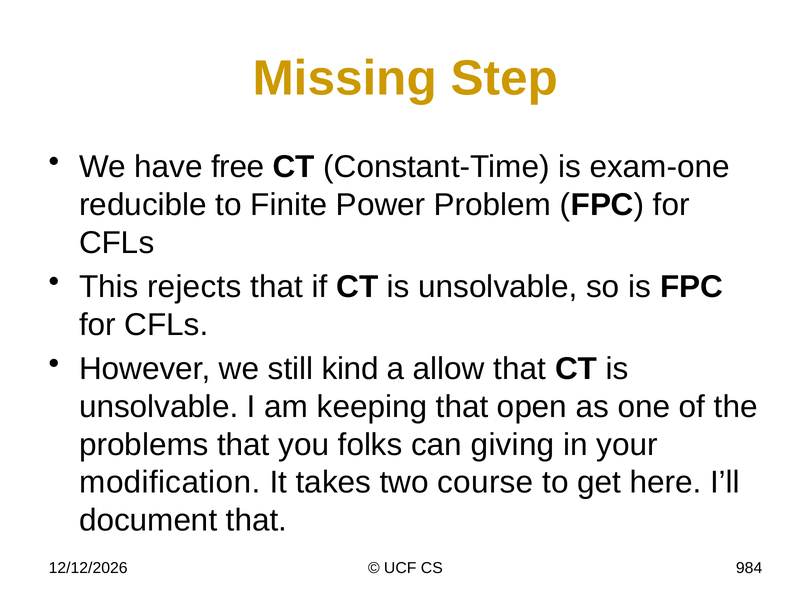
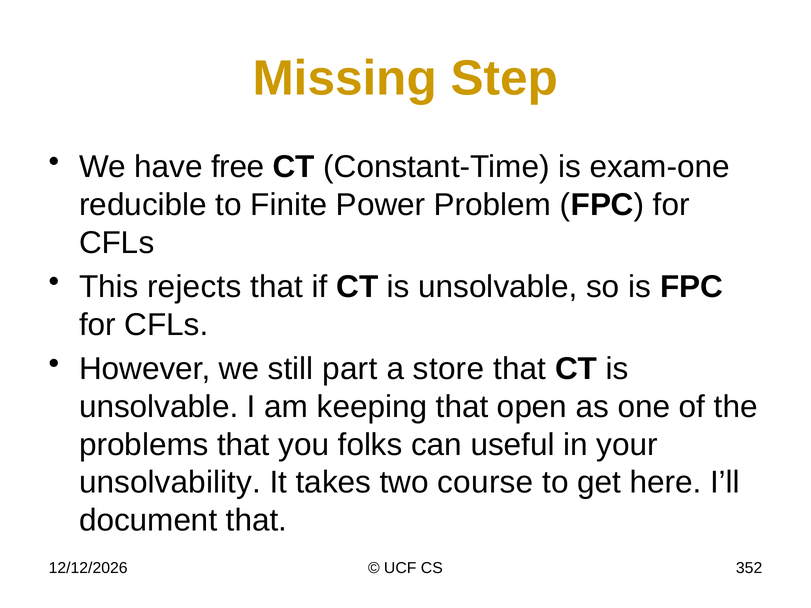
kind: kind -> part (350, 369)
allow: allow -> store (449, 369)
giving: giving -> useful (513, 445)
modification: modification -> unsolvability (170, 483)
984: 984 -> 352 (749, 569)
